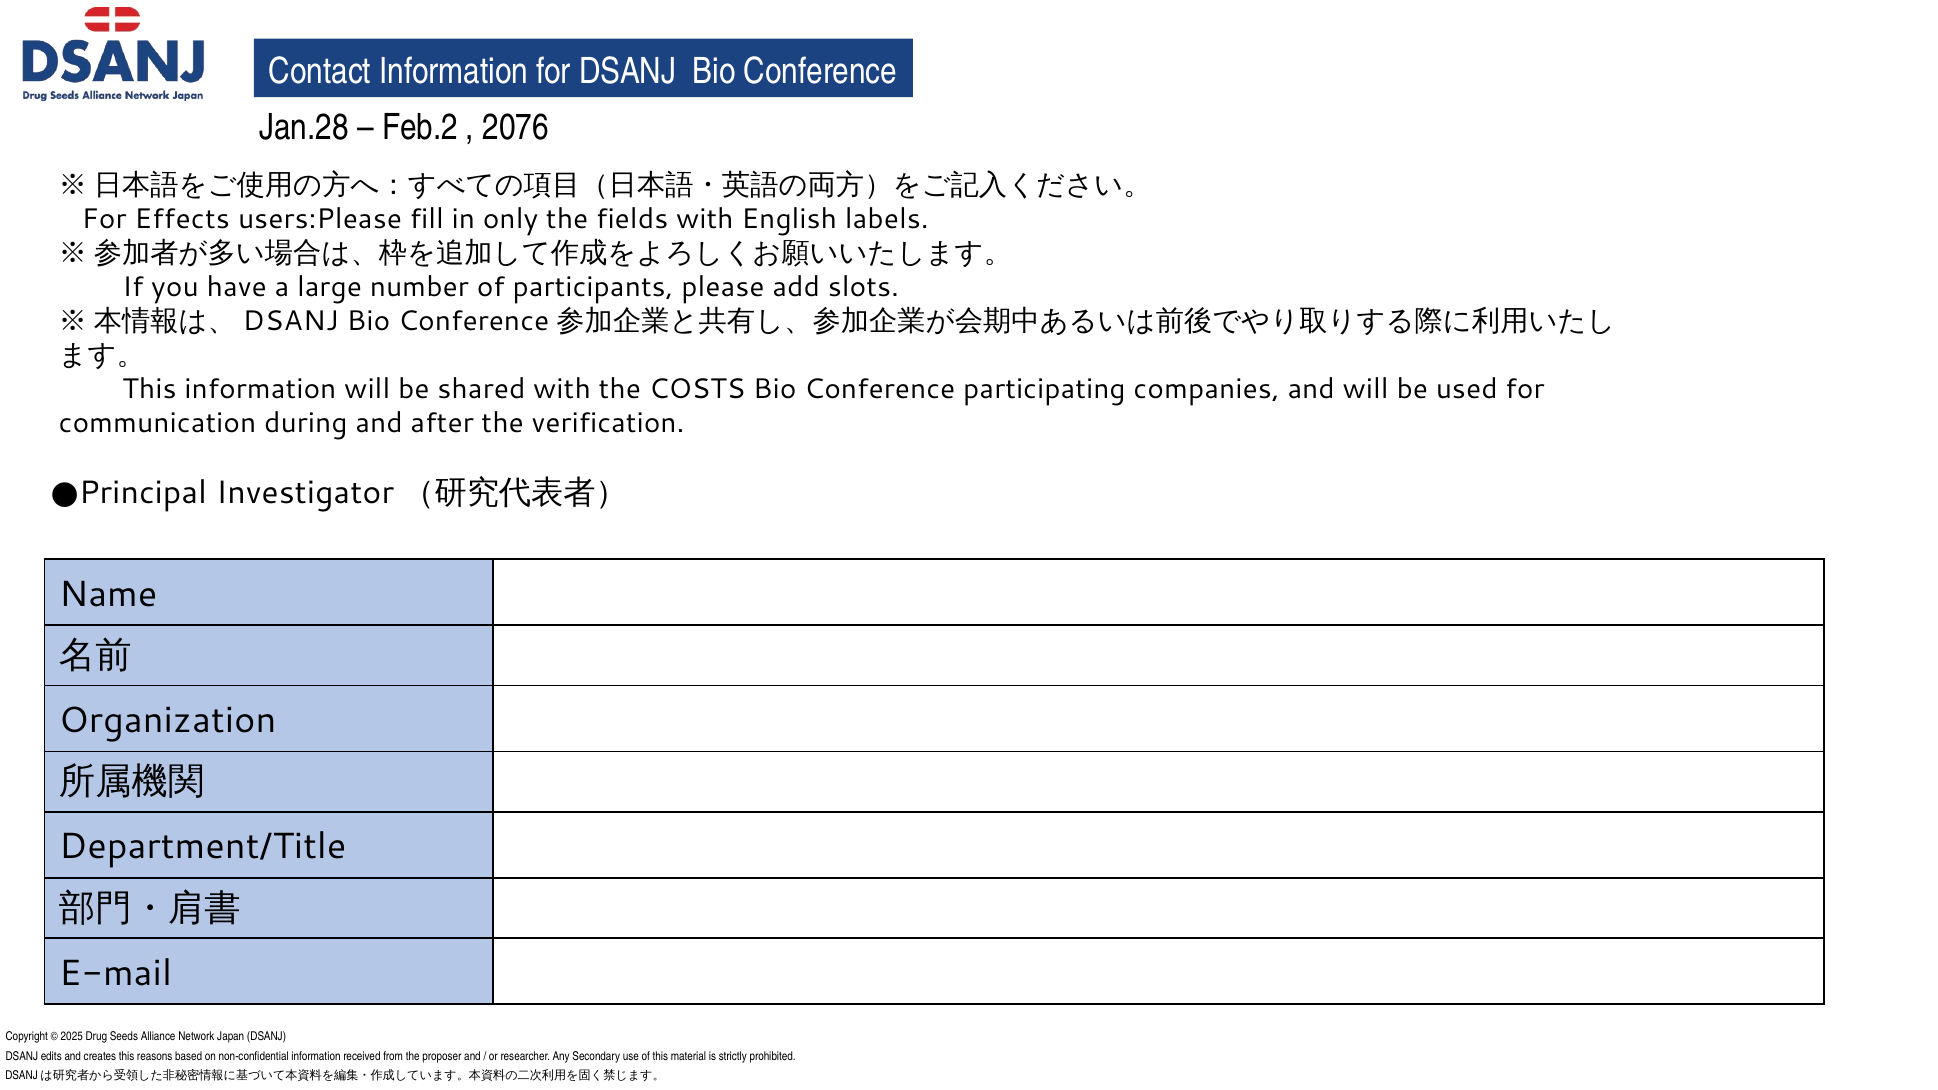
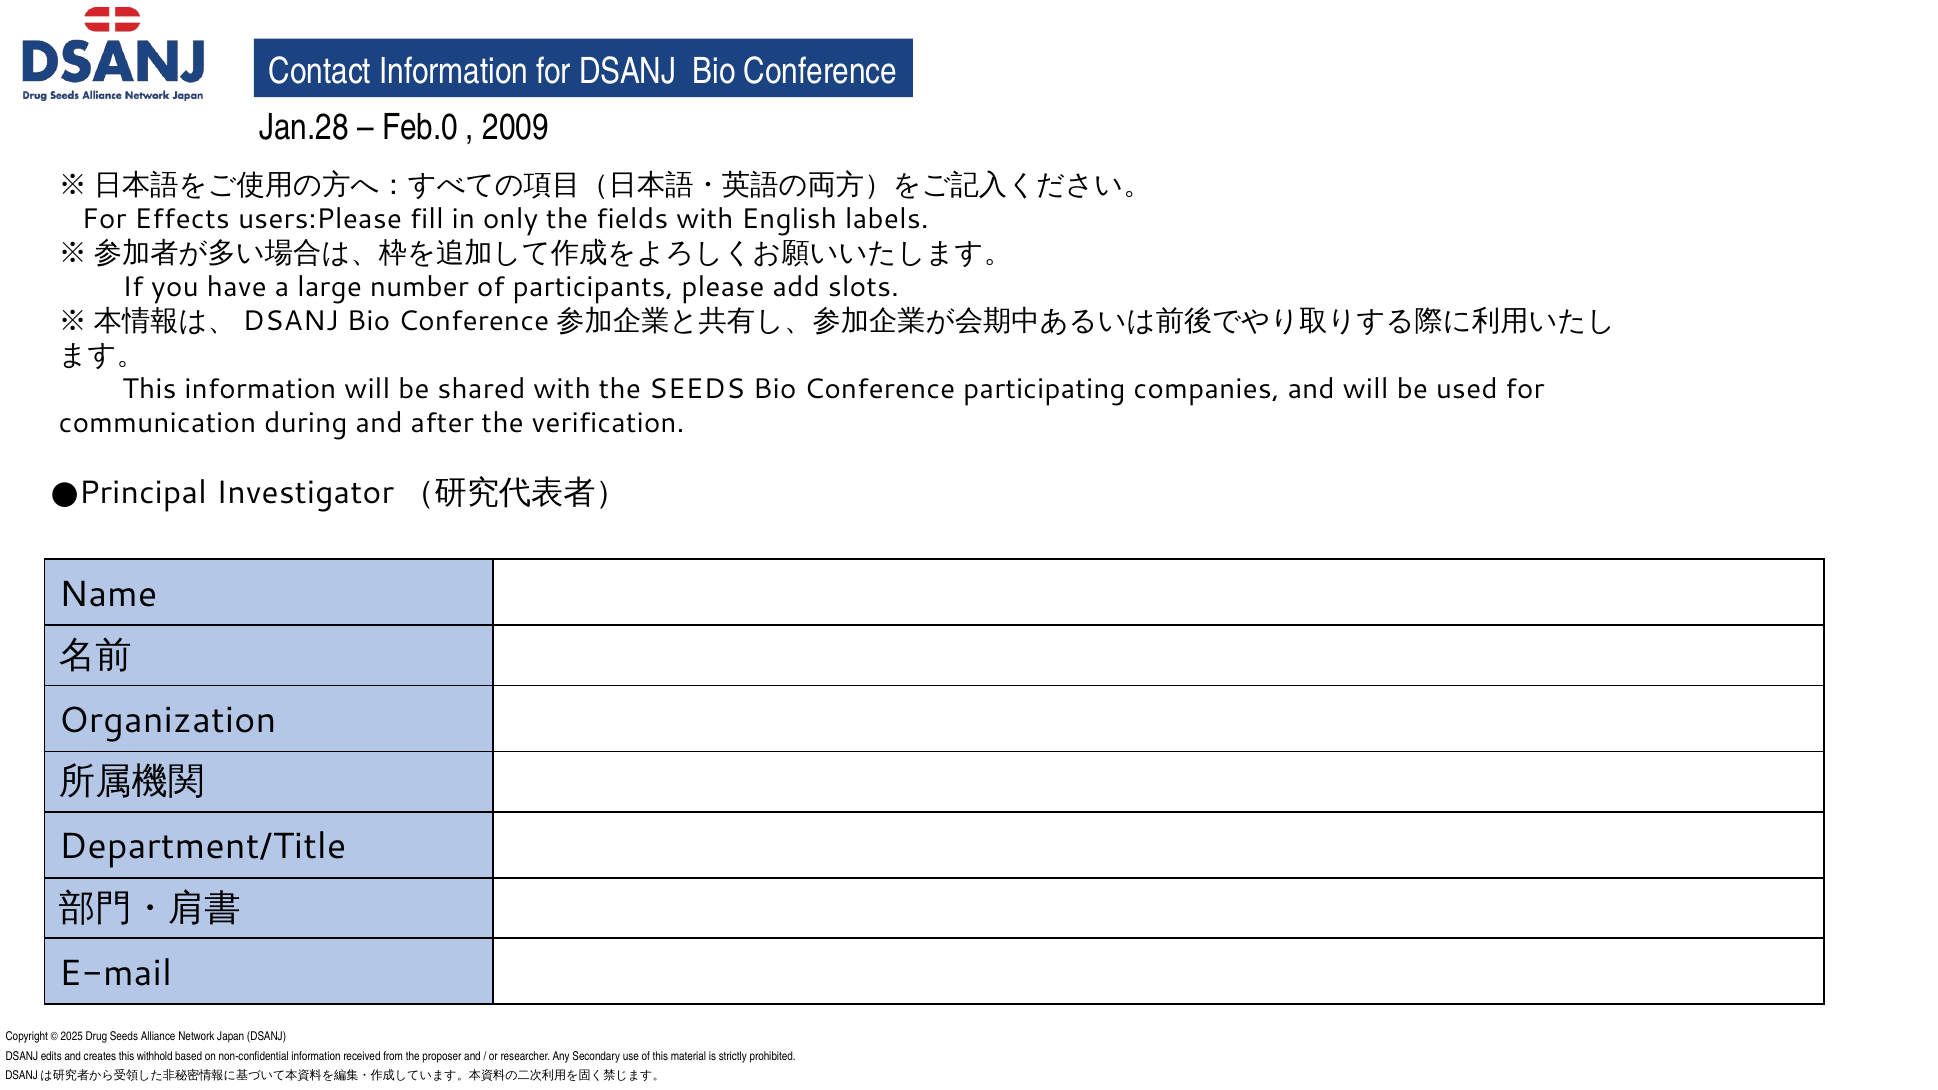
Feb.2: Feb.2 -> Feb.0 (420, 127)
2076: 2076 -> 2009 (516, 127)
the COSTS: COSTS -> SEEDS (697, 389)
reasons: reasons -> withhold (155, 1057)
